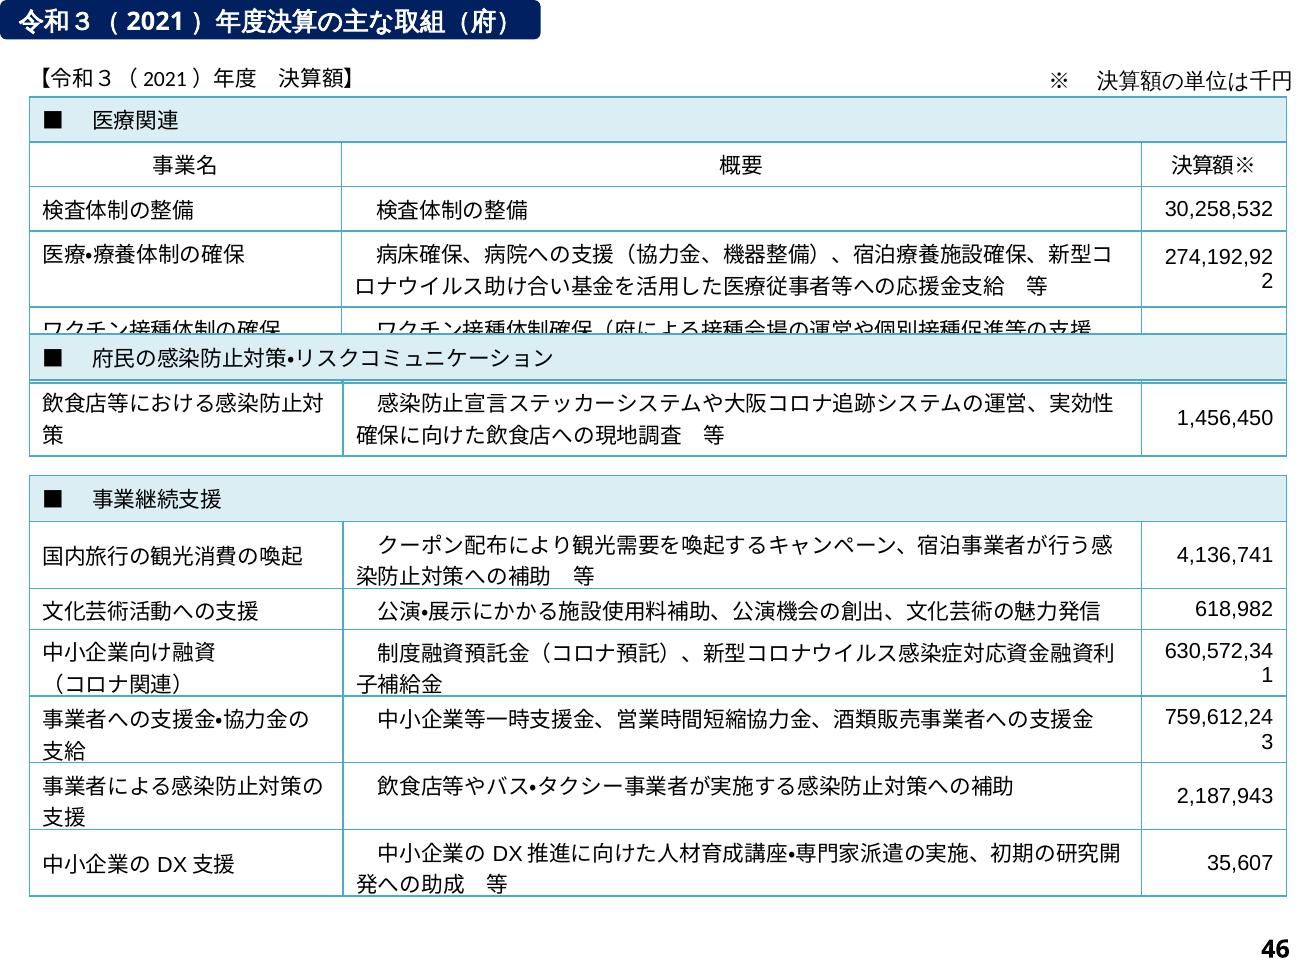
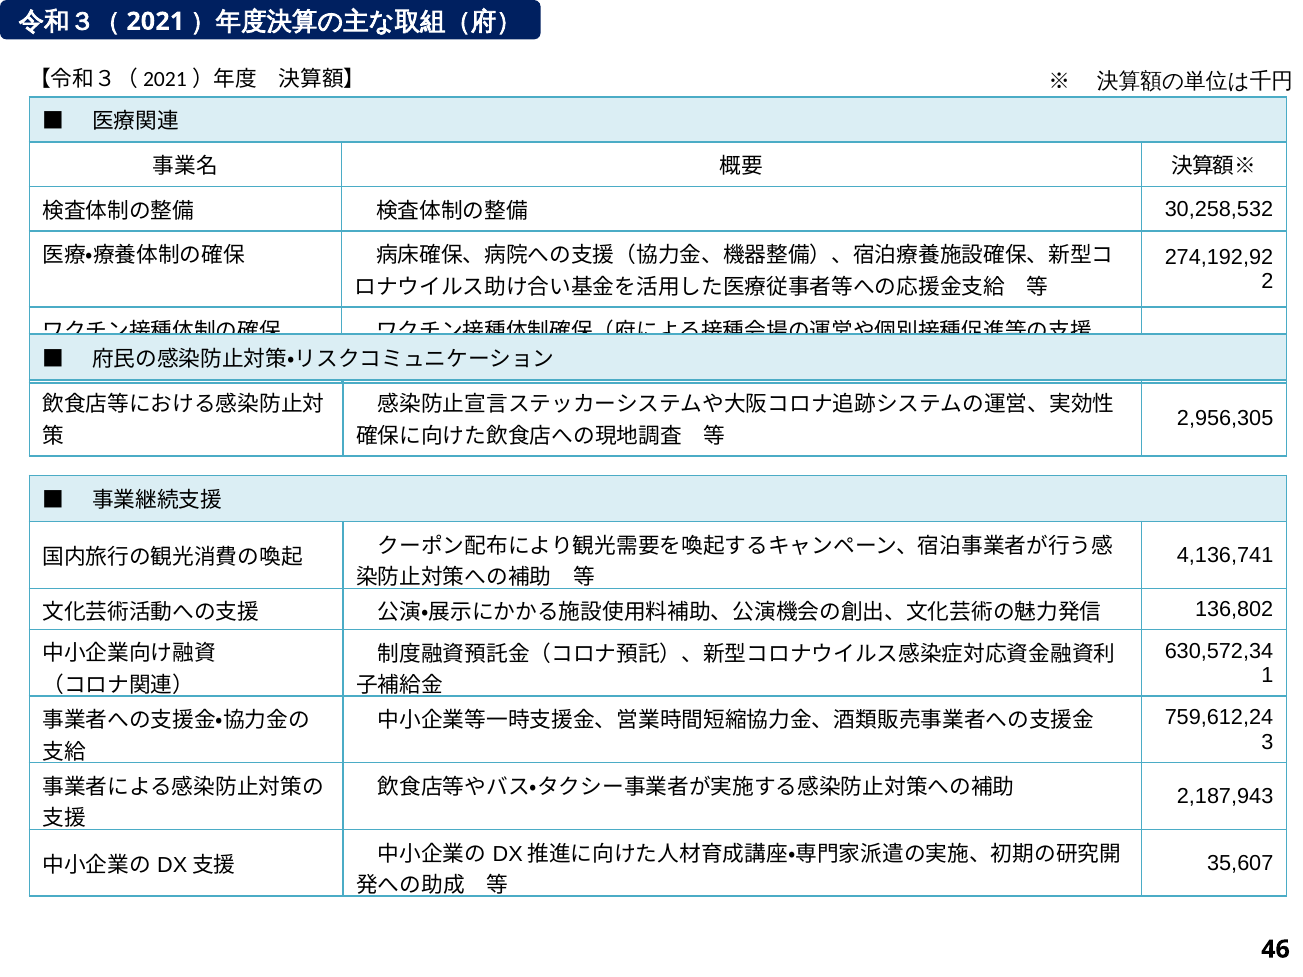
1,456,450: 1,456,450 -> 2,956,305 (1225, 419)
618,982: 618,982 -> 136,802 (1234, 609)
